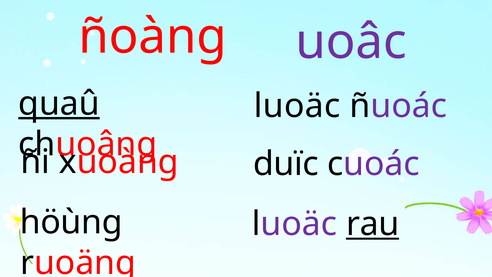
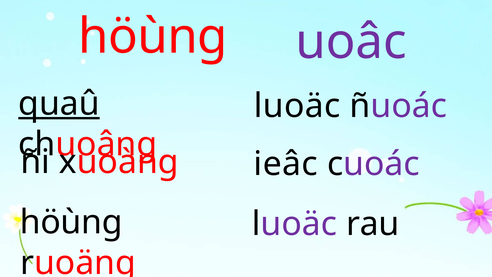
ñoàng: ñoàng -> höùng (153, 36)
duïc: duïc -> ieâc (286, 164)
rau underline: present -> none (373, 224)
